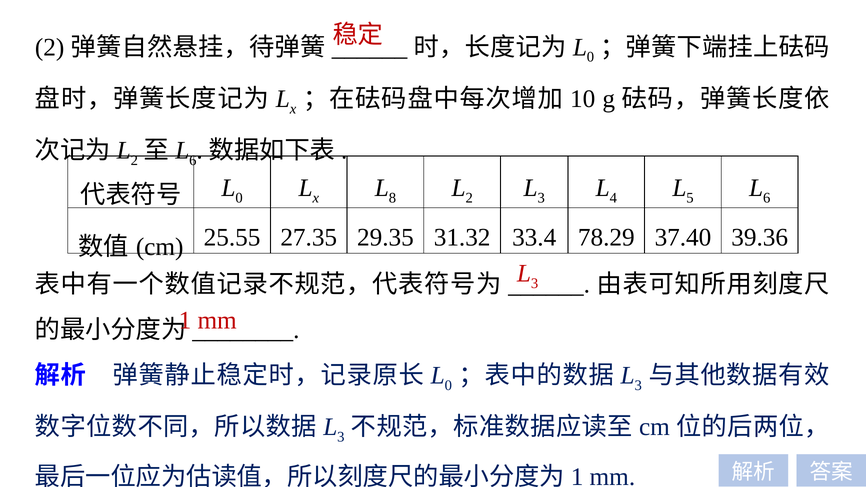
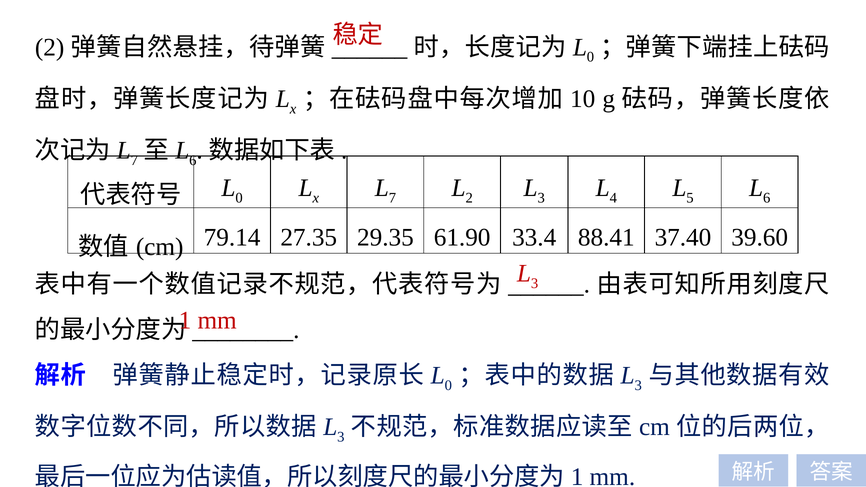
2: 2 -> 7 (134, 161)
8: 8 -> 7 (392, 198)
25.55: 25.55 -> 79.14 (232, 238)
31.32: 31.32 -> 61.90 (462, 238)
78.29: 78.29 -> 88.41 (606, 238)
39.36: 39.36 -> 39.60 (760, 238)
